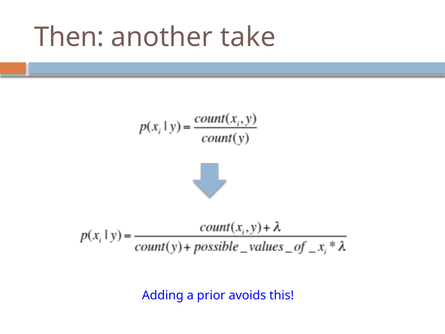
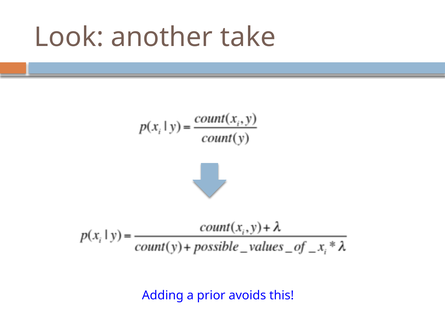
Then: Then -> Look (69, 37)
